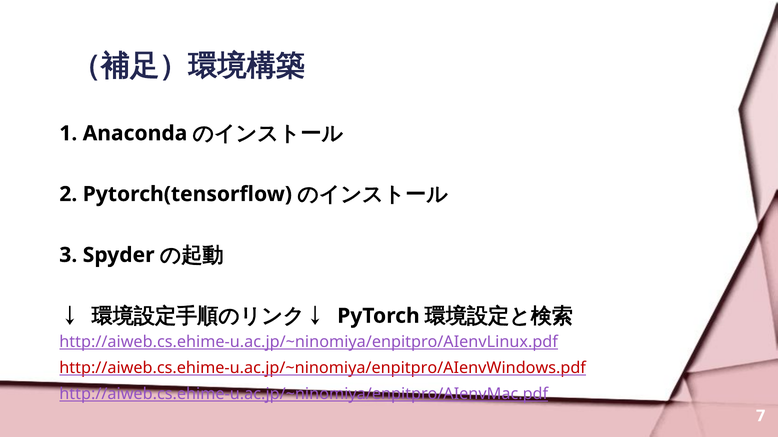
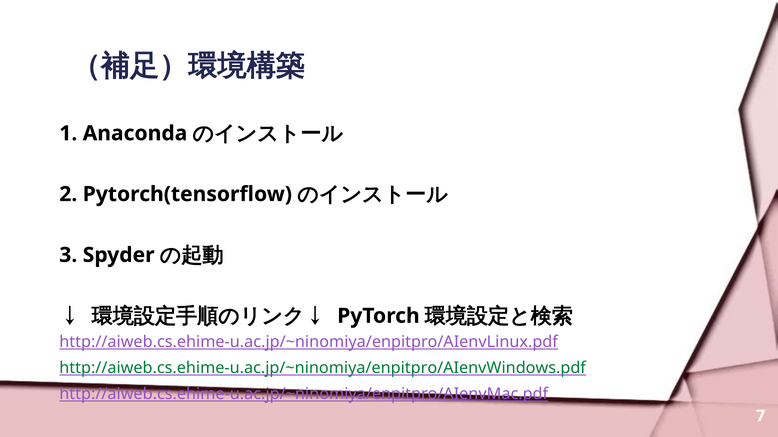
http://aiweb.cs.ehime-u.ac.jp/~ninomiya/enpitpro/AIenvWindows.pdf colour: red -> green (323, 368)
